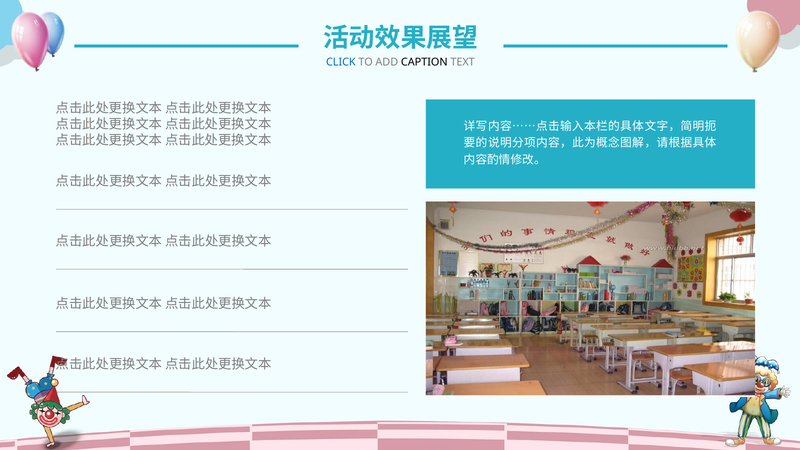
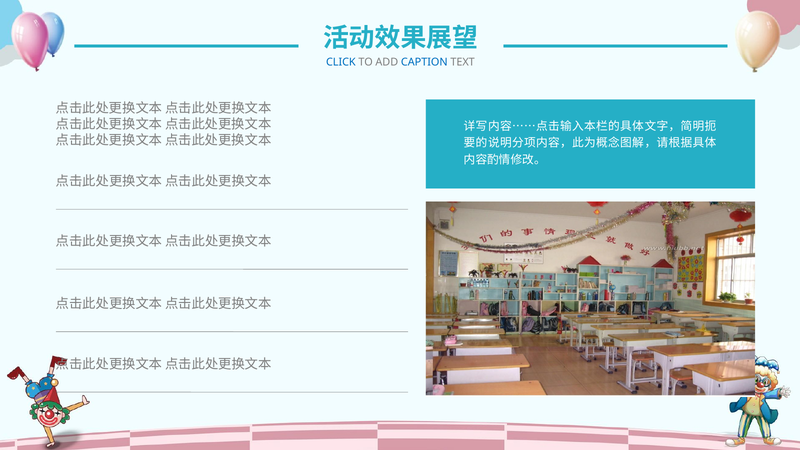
CAPTION colour: black -> blue (424, 62)
